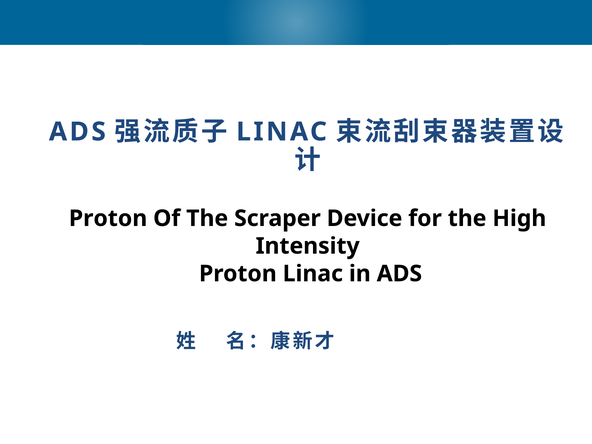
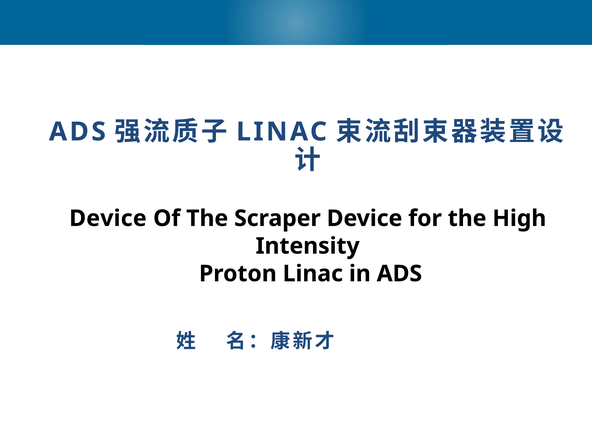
Proton: Proton -> Device (108, 218)
